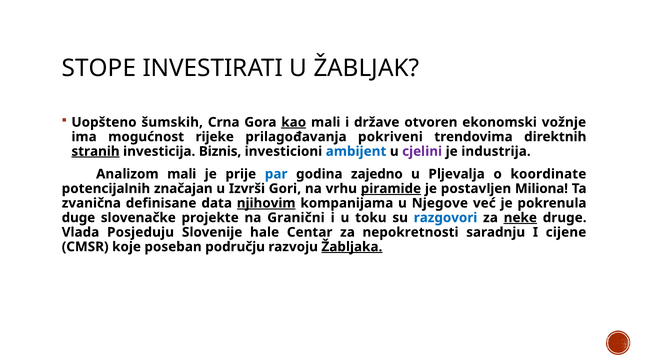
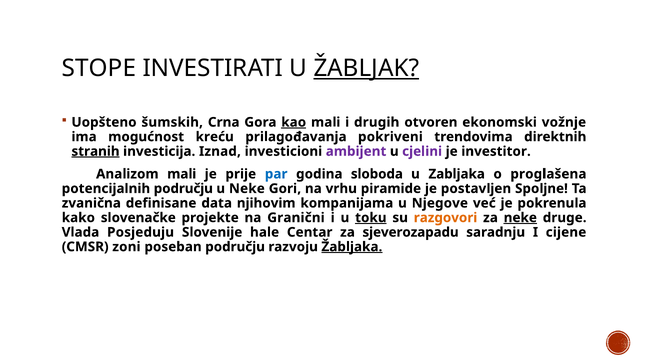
ŽABLJAK underline: none -> present (366, 68)
države: države -> drugih (377, 122)
rijeke: rijeke -> kreću (215, 137)
Biznis: Biznis -> Iznad (220, 152)
ambijent colour: blue -> purple (356, 152)
industrija: industrija -> investitor (496, 152)
zajedno: zajedno -> sloboda (377, 174)
Pljevalja: Pljevalja -> Zabljaka (457, 174)
koordinate: koordinate -> proglašena (548, 174)
potencijalnih značajan: značajan -> području (183, 189)
u Izvrši: Izvrši -> Neke (247, 189)
piramide underline: present -> none (391, 189)
Miliona: Miliona -> Spoljne (541, 189)
njihovim underline: present -> none (266, 203)
duge: duge -> kako (78, 218)
toku underline: none -> present (371, 218)
razgovori colour: blue -> orange (446, 218)
nepokretnosti: nepokretnosti -> sjeverozapadu (411, 233)
koje: koje -> zoni (126, 247)
